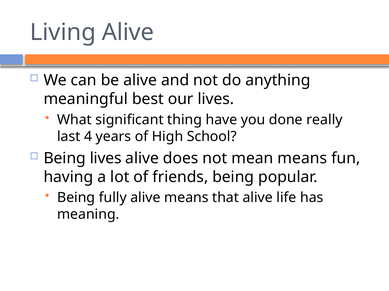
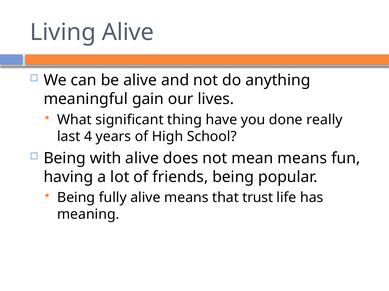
best: best -> gain (148, 99)
Being lives: lives -> with (106, 159)
that alive: alive -> trust (258, 198)
